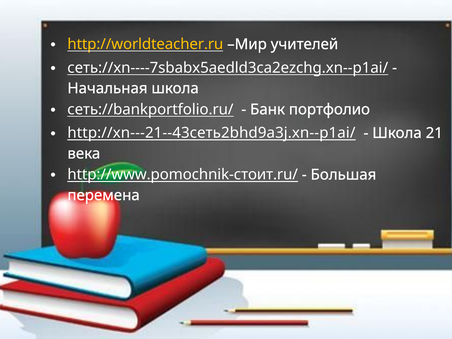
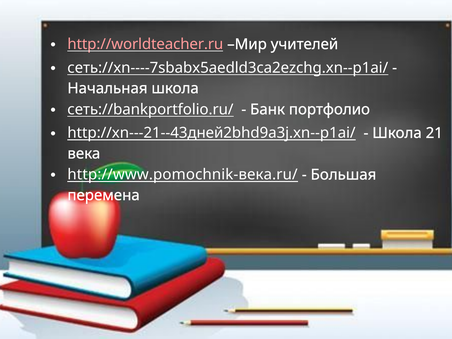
http://worldteacher.ru colour: yellow -> pink (145, 44)
http://xn---21--43сеть2bhd9a3j.xn--p1ai/: http://xn---21--43сеть2bhd9a3j.xn--p1ai/ -> http://xn---21--43дней2bhd9a3j.xn--p1ai/ (211, 133)
http://www.pomochnik-стоит.ru/: http://www.pomochnik-стоит.ru/ -> http://www.pomochnik-века.ru/ (183, 175)
